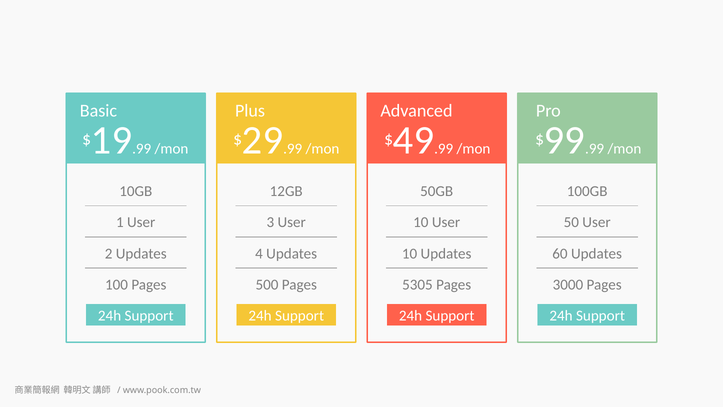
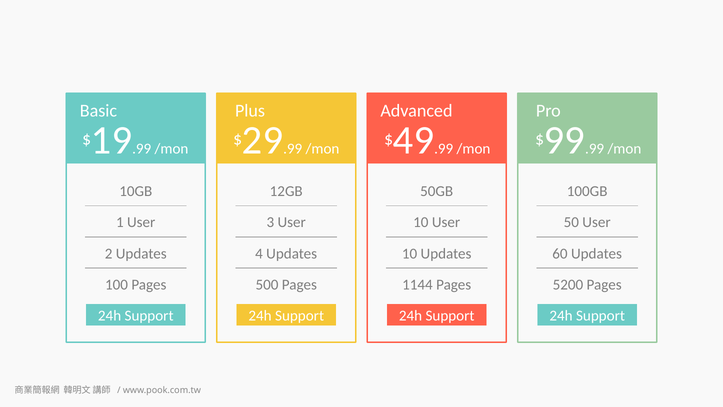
5305: 5305 -> 1144 (417, 284)
3000: 3000 -> 5200 (568, 284)
